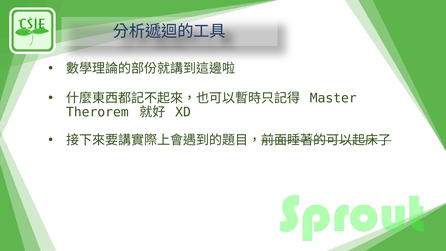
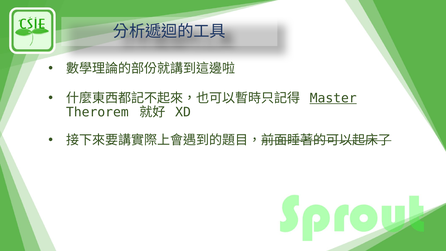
Master underline: none -> present (333, 98)
